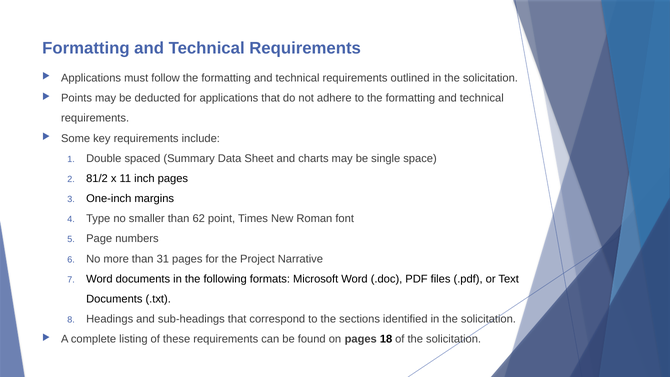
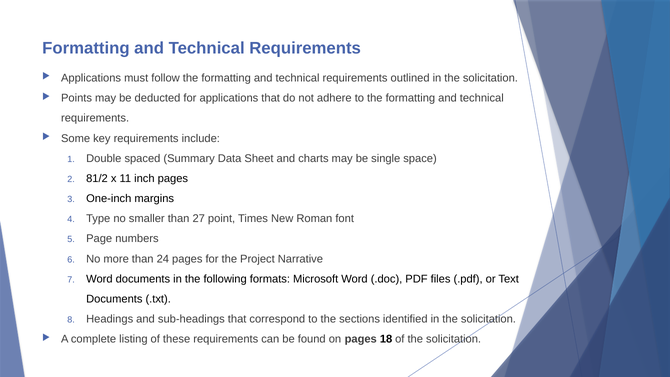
62: 62 -> 27 (199, 219)
31: 31 -> 24 (163, 259)
